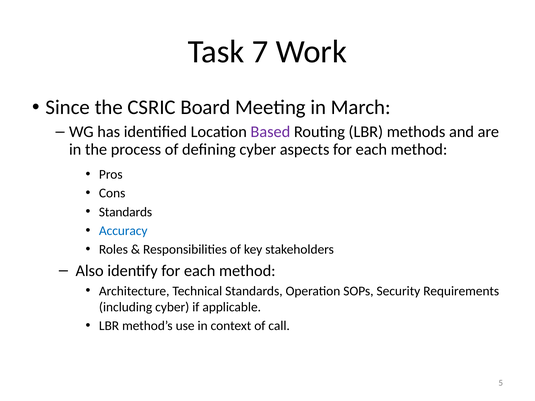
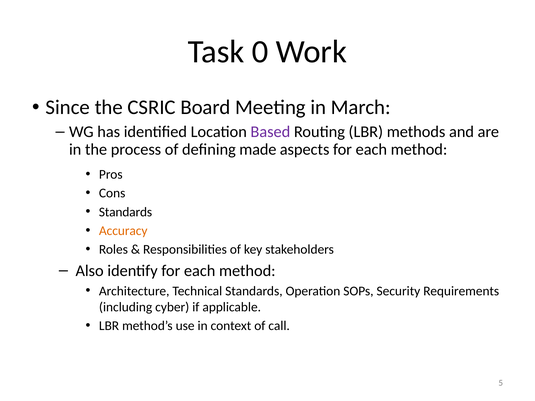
7: 7 -> 0 (260, 52)
defining cyber: cyber -> made (258, 150)
Accuracy colour: blue -> orange (123, 231)
